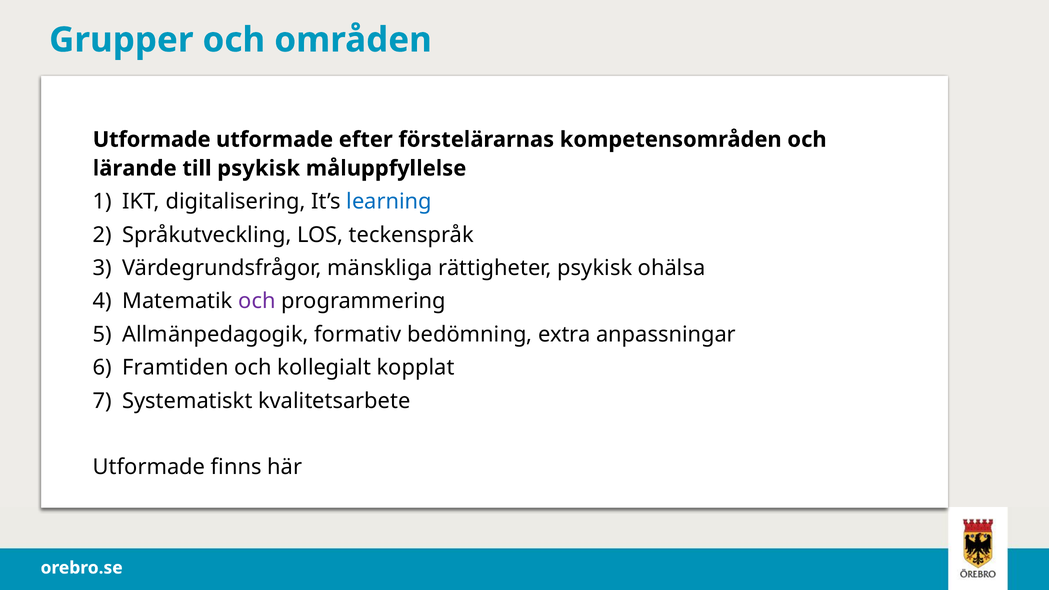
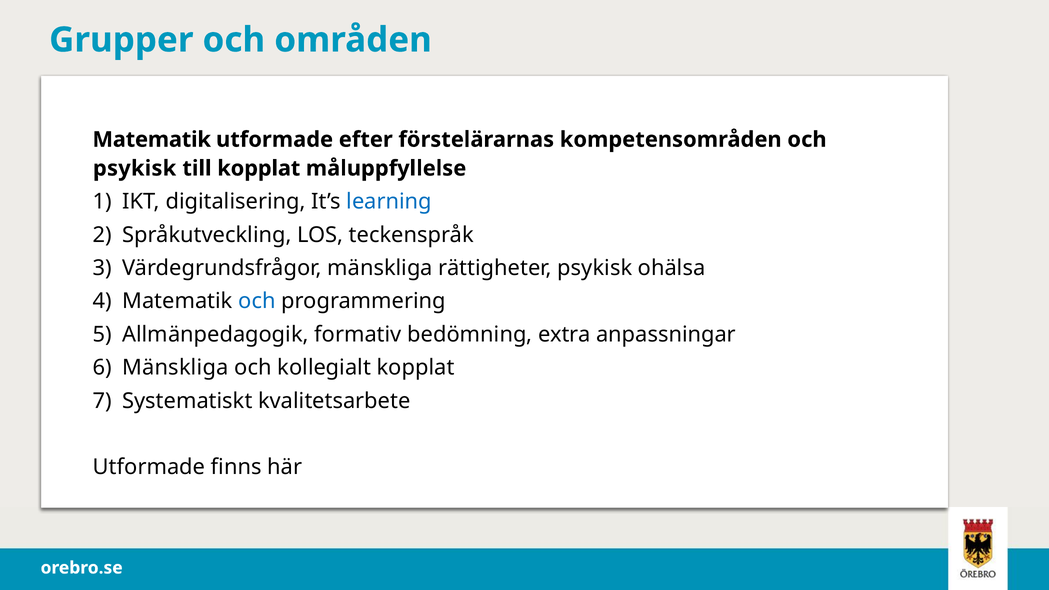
Utformade: Utformade -> Matematik (152, 140)
lärande: lärande -> psykisk (135, 168)
till psykisk: psykisk -> kopplat (259, 168)
och colour: purple -> blue (257, 301)
Framtiden: Framtiden -> Mänskliga (175, 368)
